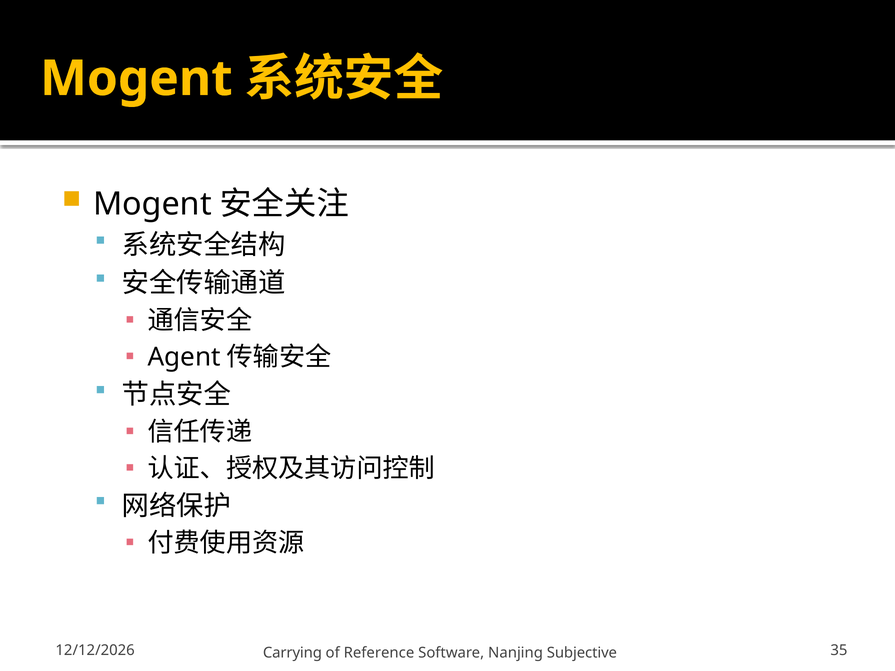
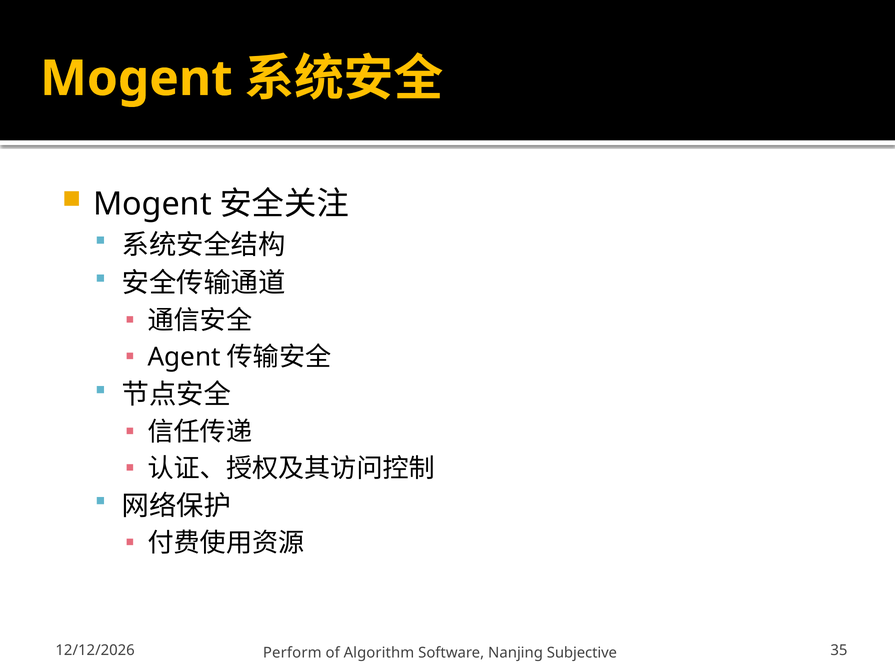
Carrying: Carrying -> Perform (292, 653)
Reference: Reference -> Algorithm (379, 653)
